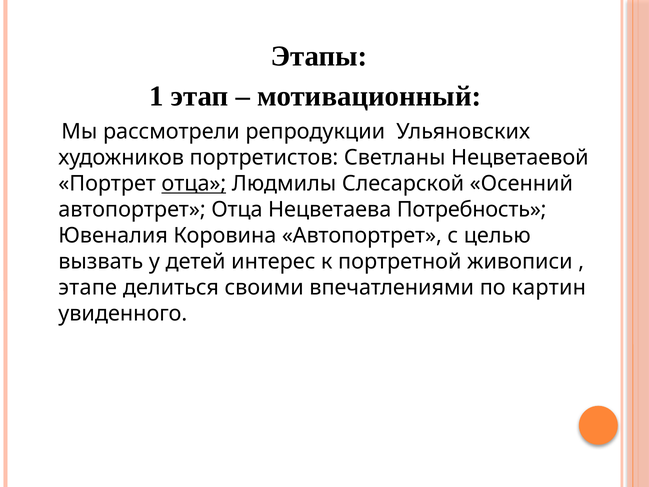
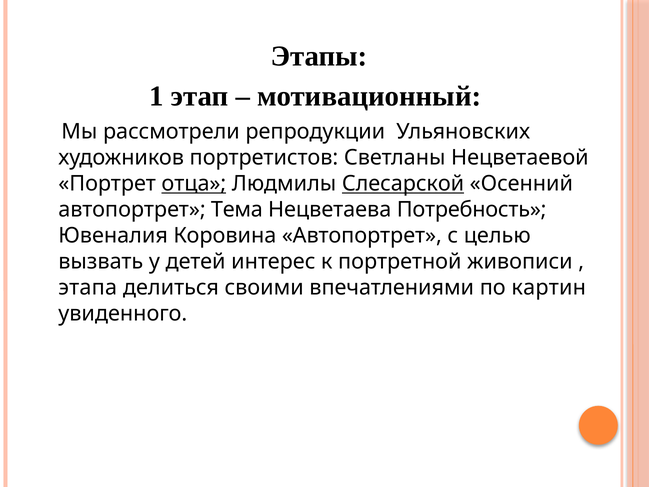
Слесарской underline: none -> present (403, 184)
автопортрет Отца: Отца -> Тема (237, 209)
этапе: этапе -> этапа (88, 287)
